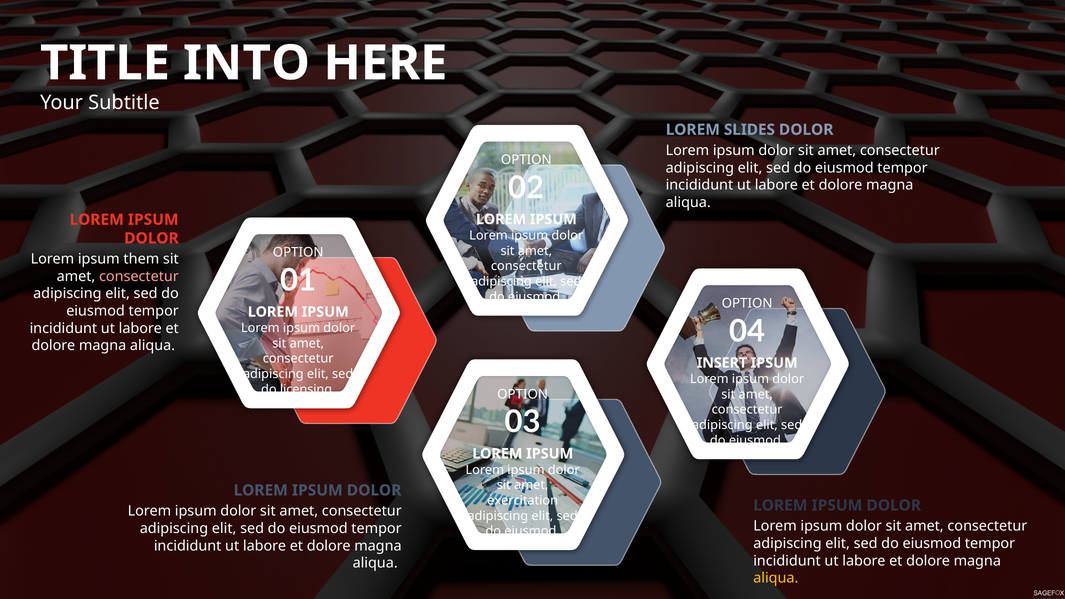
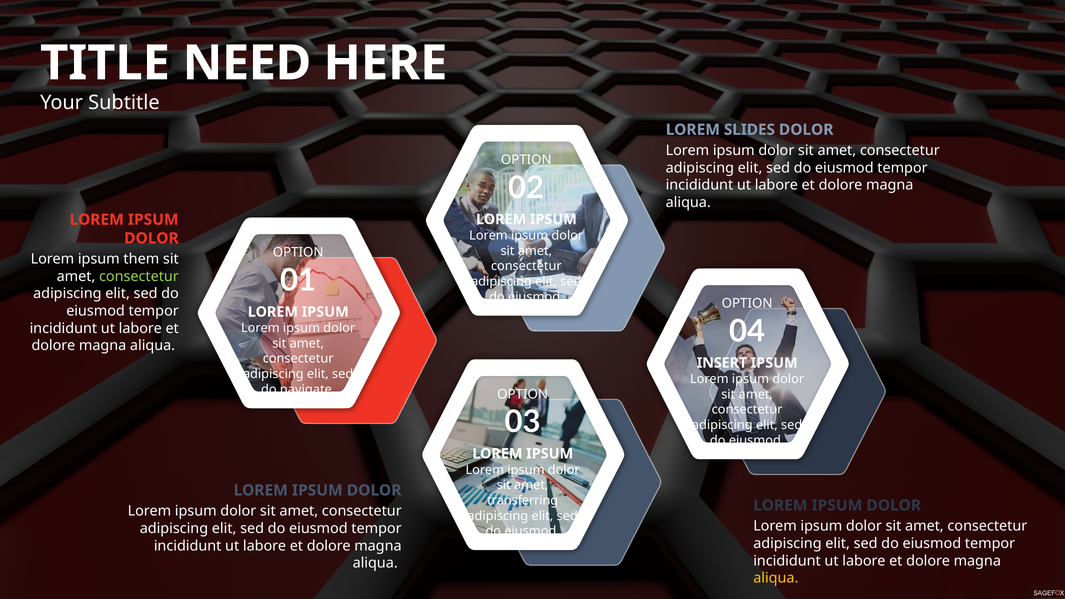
INTO: INTO -> NEED (247, 63)
consectetur colour: pink -> light green (139, 276)
licensing: licensing -> navigate (308, 389)
exercitation: exercitation -> transferring (523, 501)
